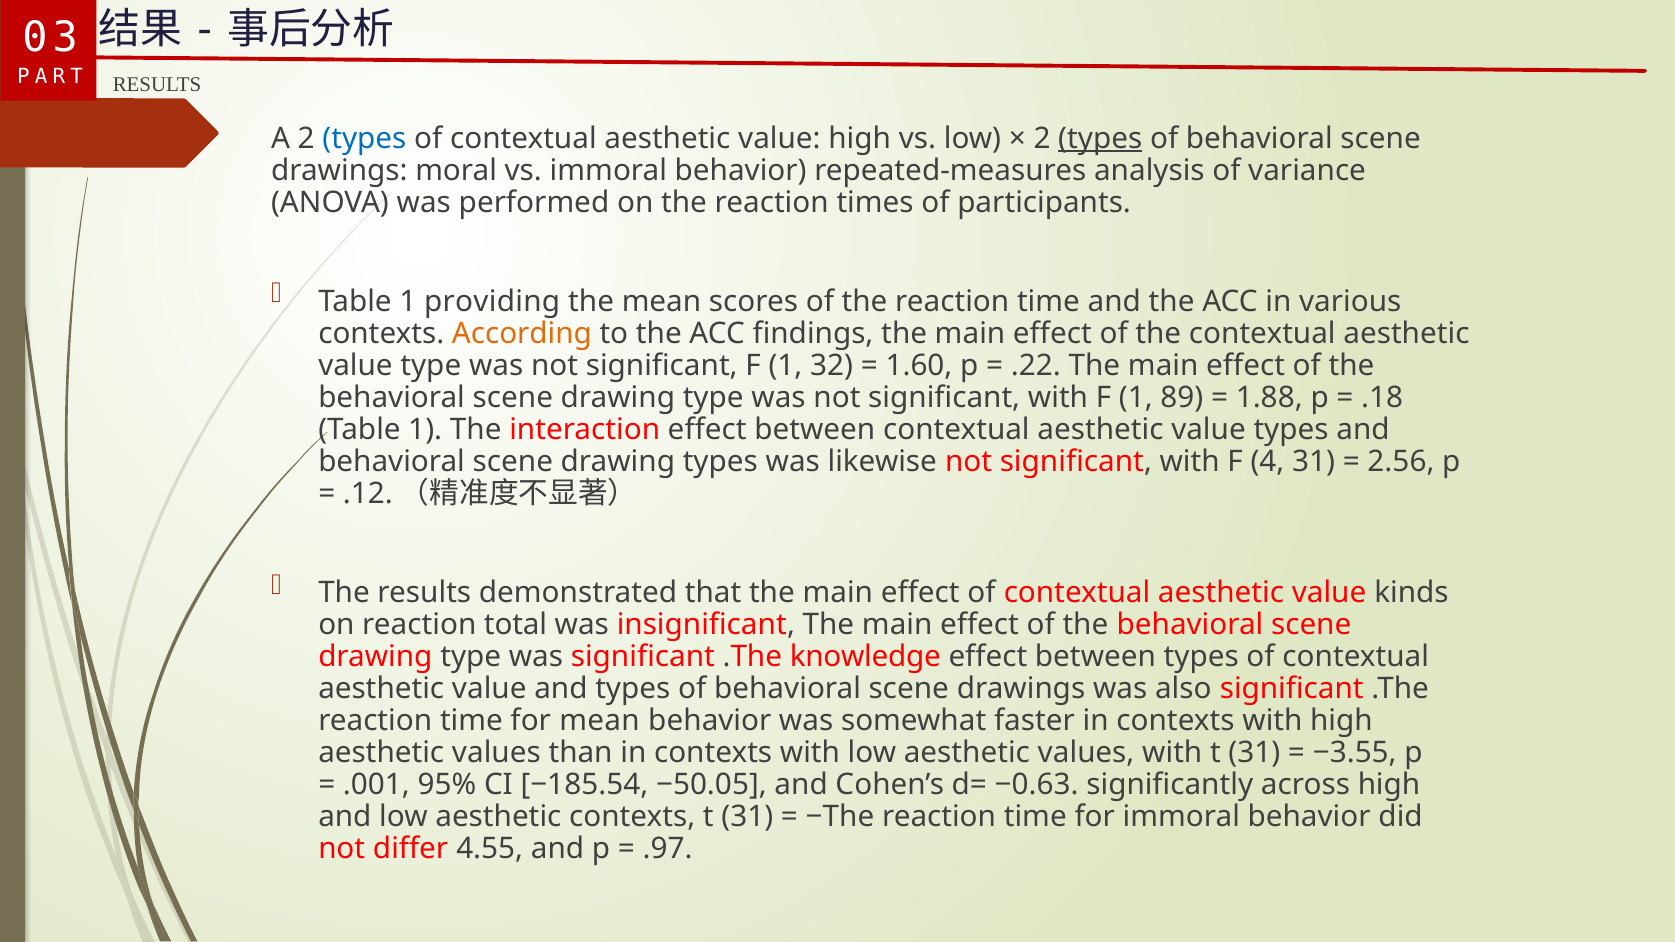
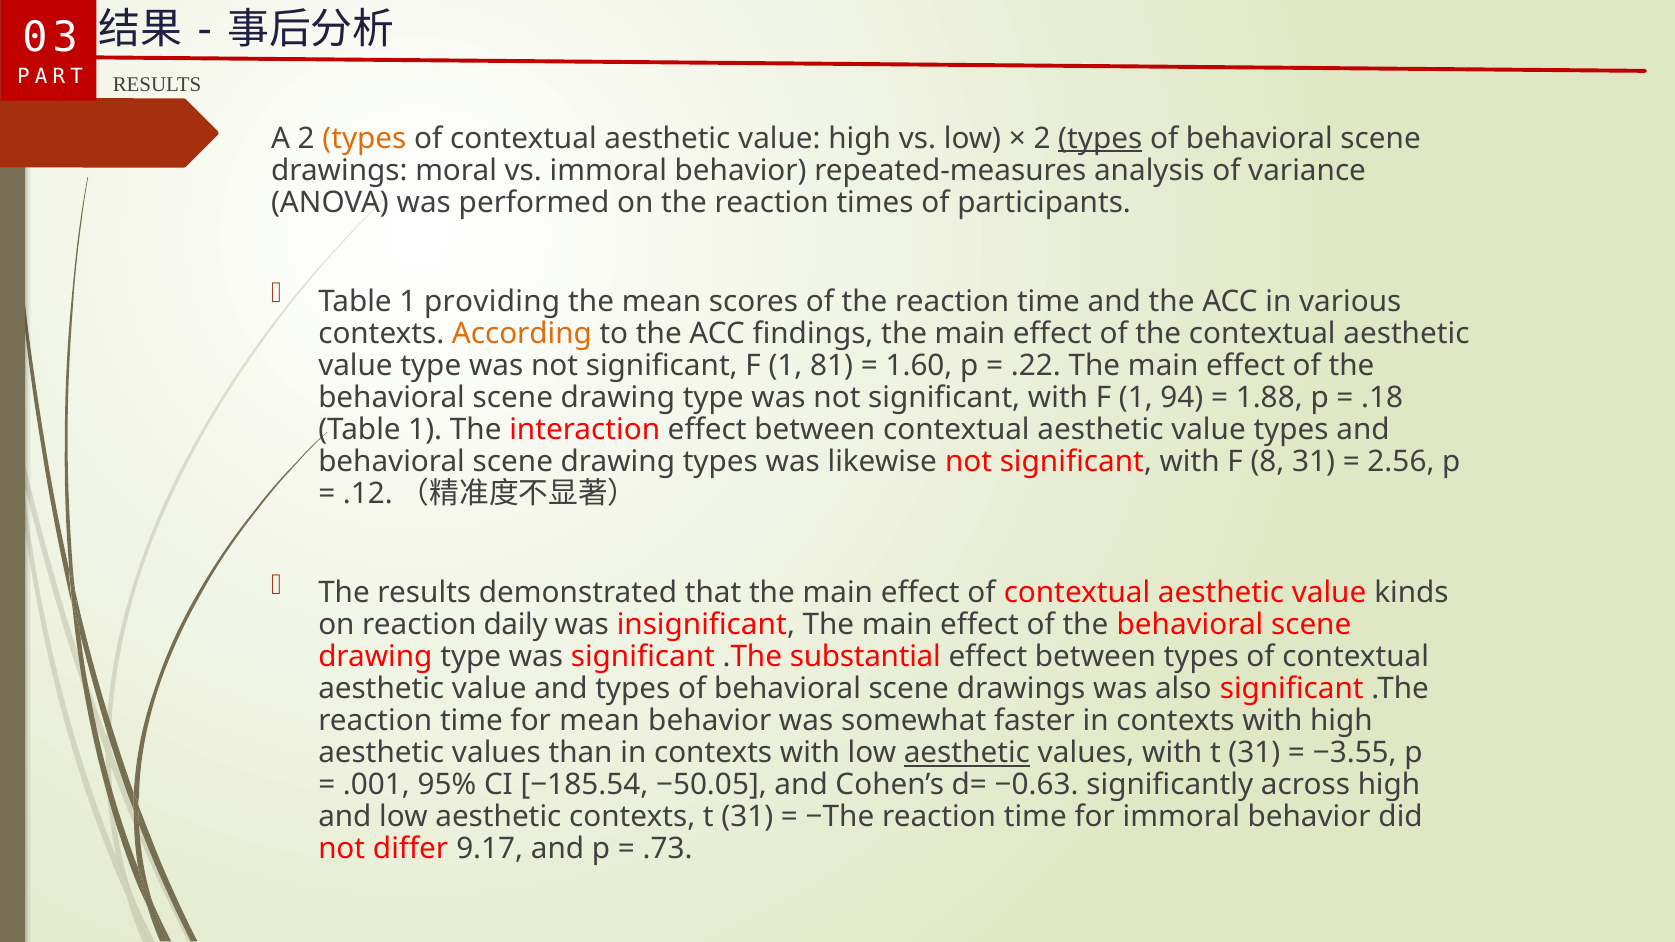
types colour: blue -> orange (364, 138)
32: 32 -> 81 (832, 366)
89: 89 -> 94 (1182, 398)
4: 4 -> 8 (1267, 462)
total: total -> daily (516, 625)
knowledge: knowledge -> substantial (865, 657)
aesthetic underline: none -> present (967, 753)
4.55: 4.55 -> 9.17 (490, 849)
.97: .97 -> .73 (668, 849)
